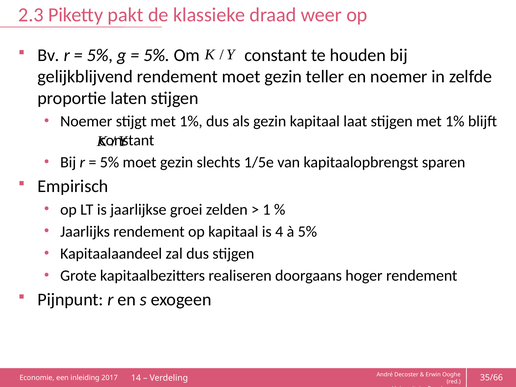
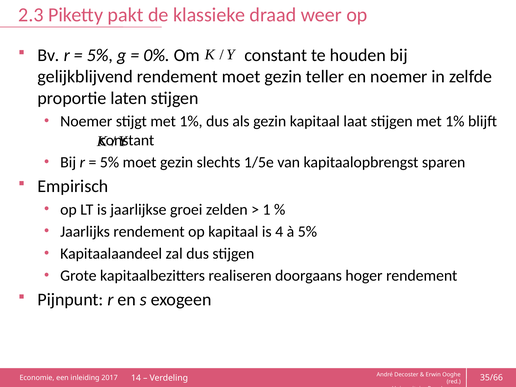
5%: 5% -> 0% (157, 55)
